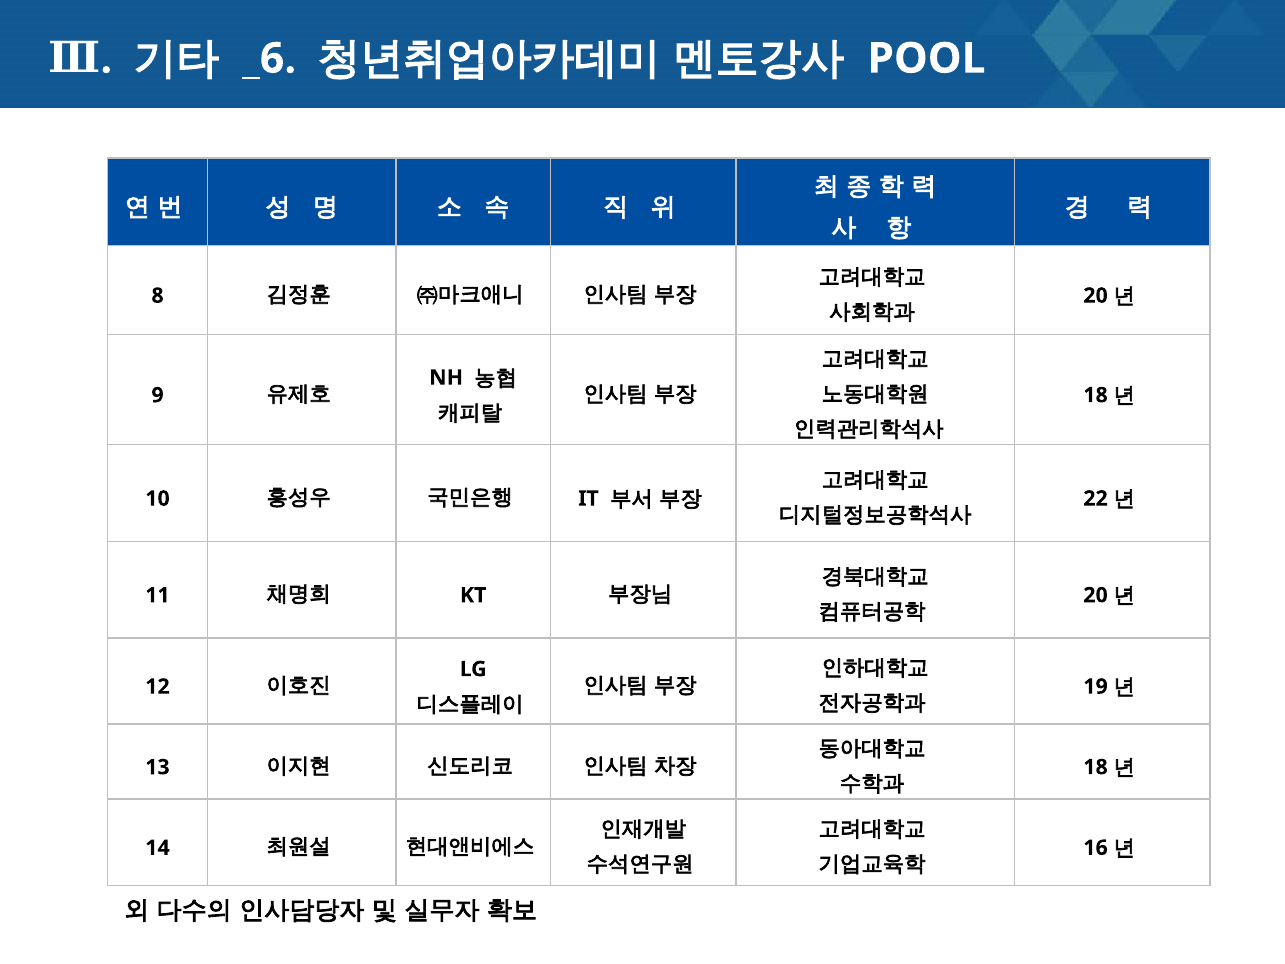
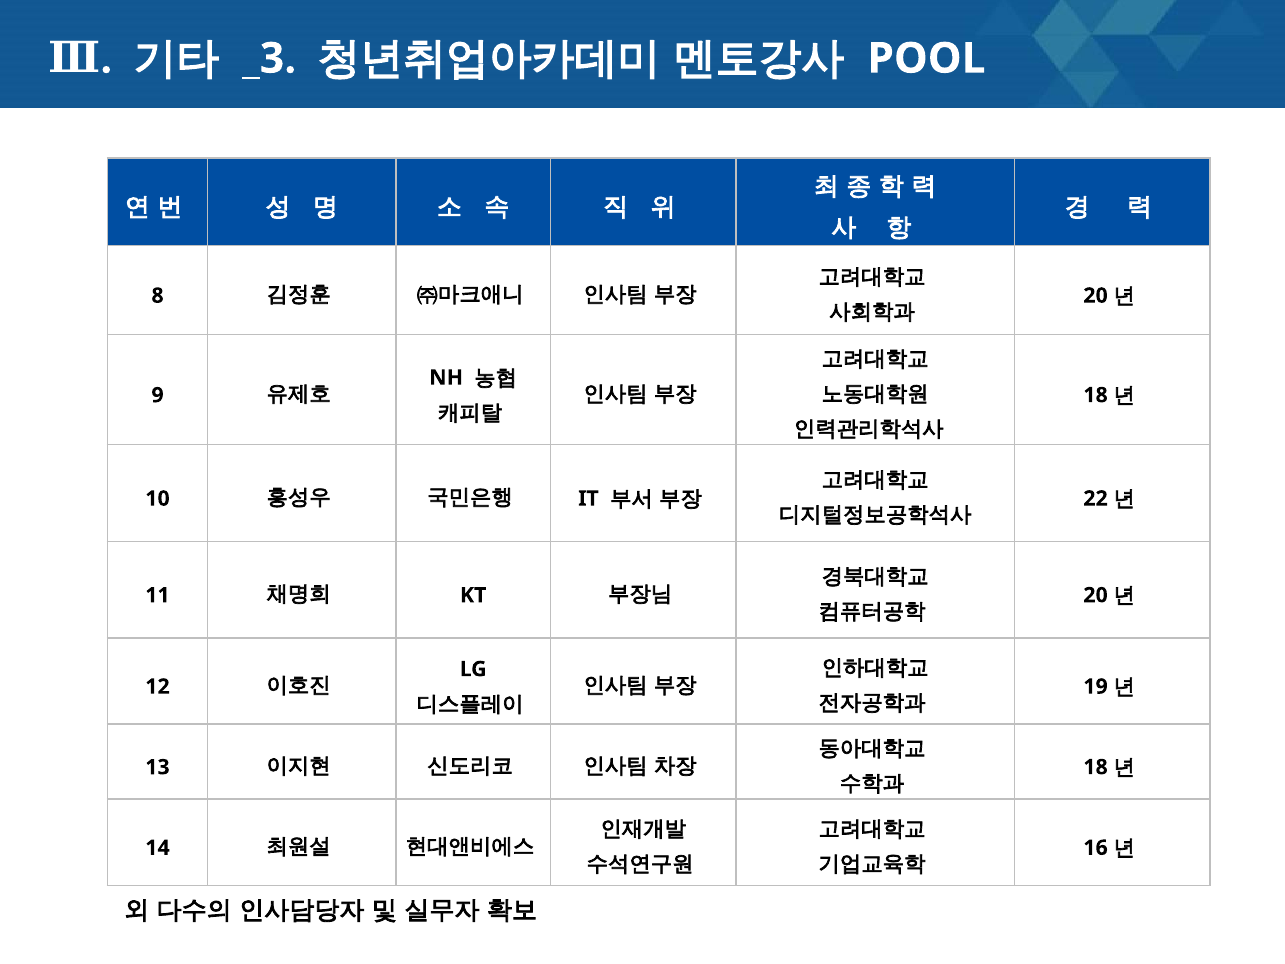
_6: _6 -> _3 (269, 59)
